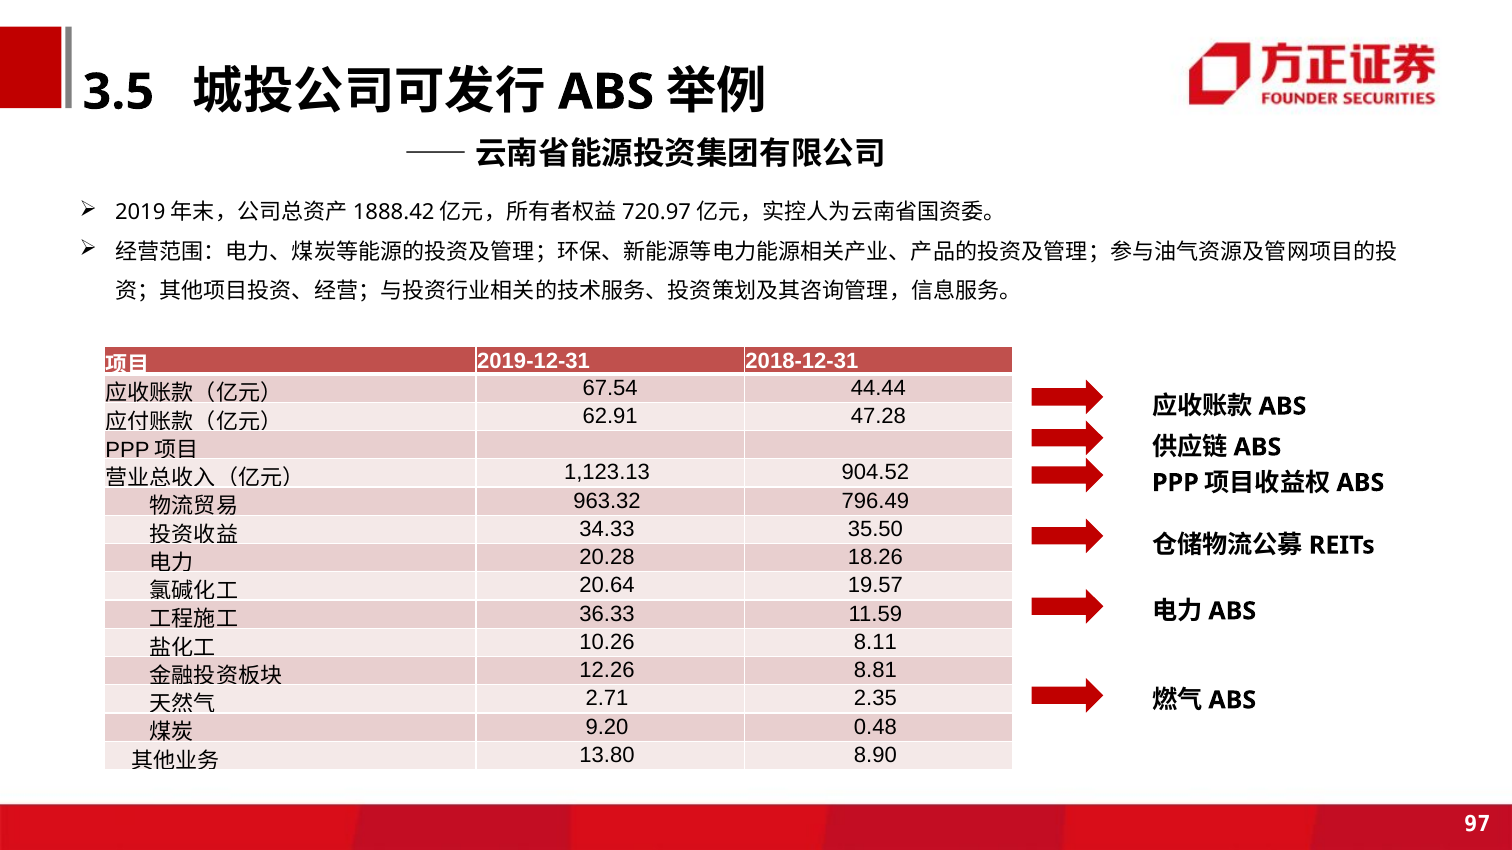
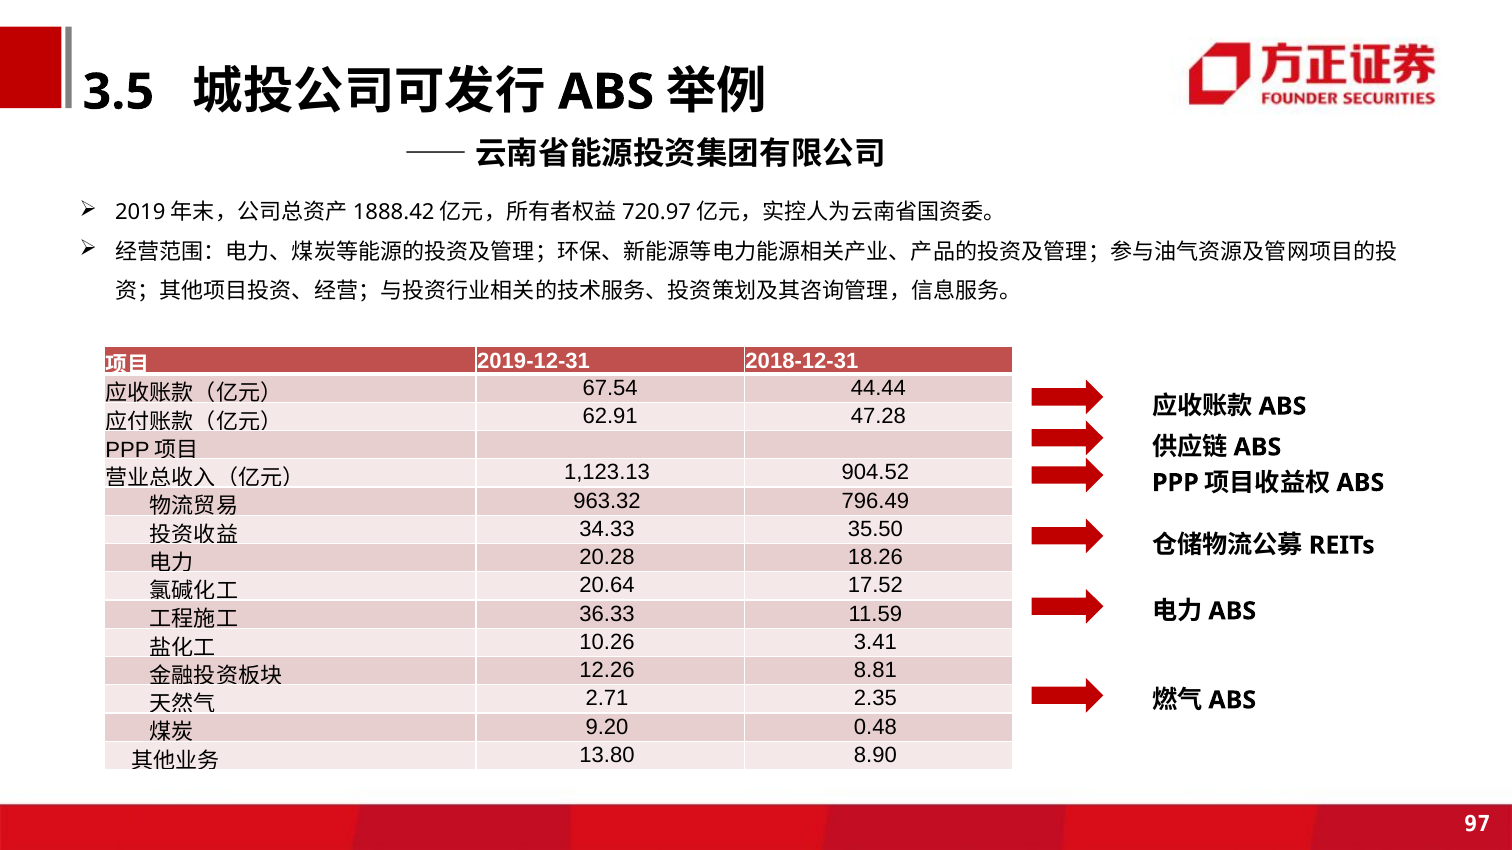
19.57: 19.57 -> 17.52 (875, 586)
8.11: 8.11 -> 3.41 (875, 643)
